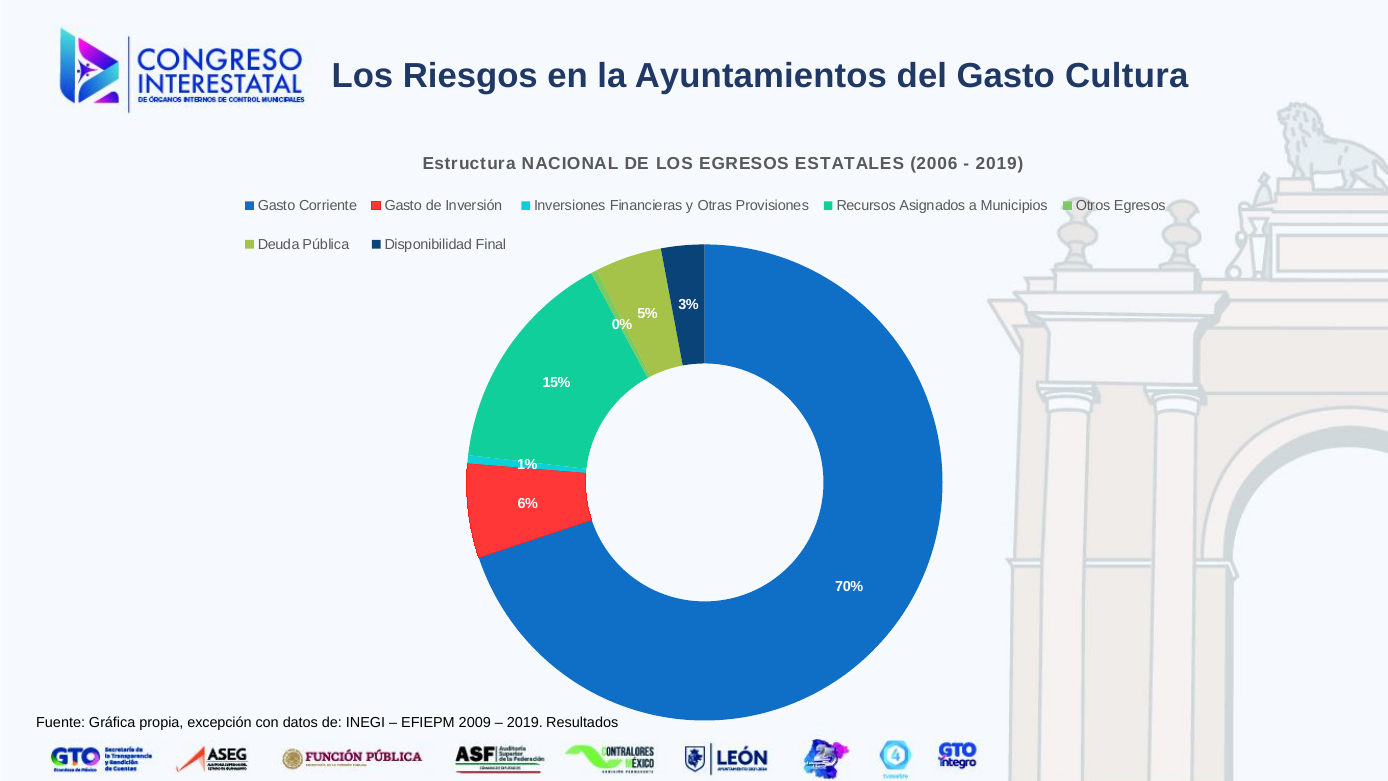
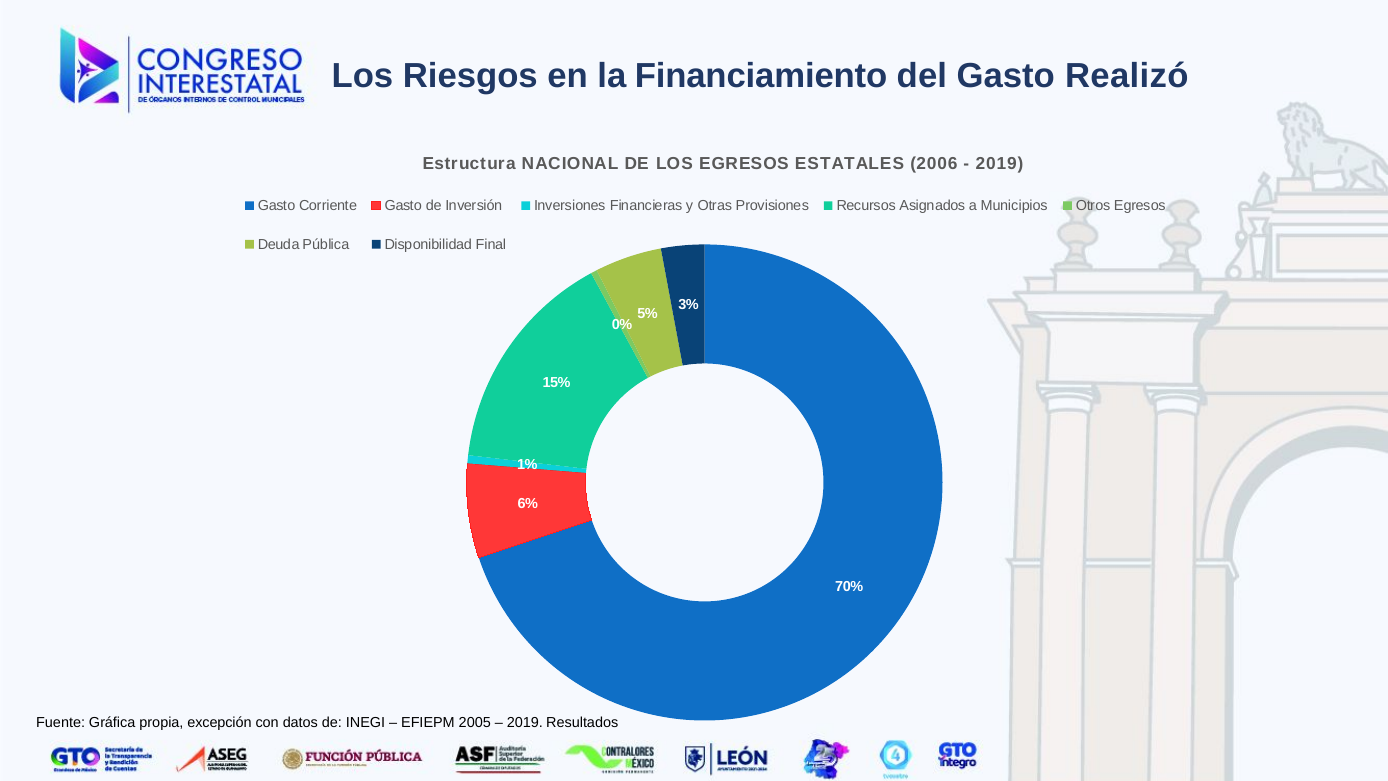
Ayuntamientos: Ayuntamientos -> Financiamiento (761, 76)
Cultura: Cultura -> Realizó (1127, 76)
2009: 2009 -> 2005 (475, 722)
